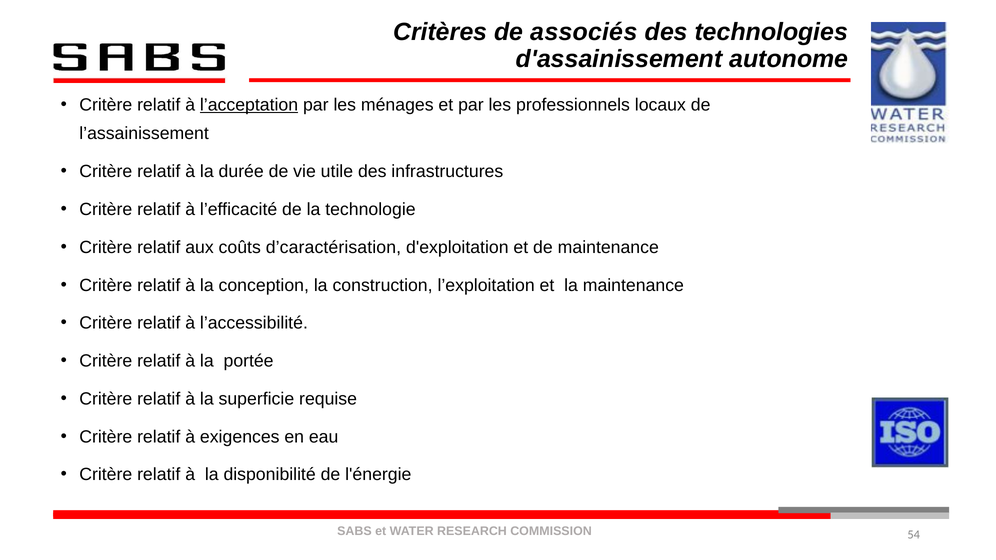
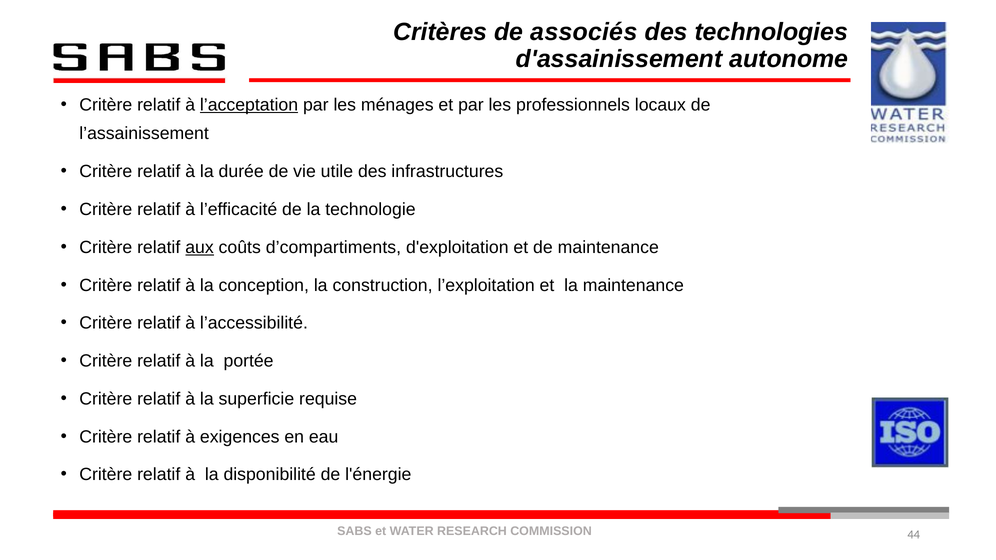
aux underline: none -> present (200, 247)
d’caractérisation: d’caractérisation -> d’compartiments (333, 247)
54: 54 -> 44 (914, 535)
